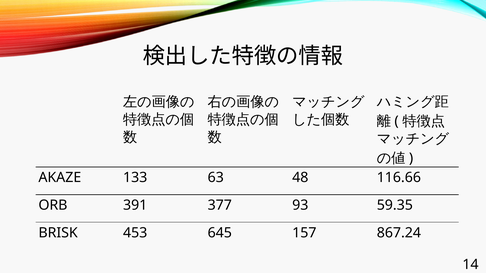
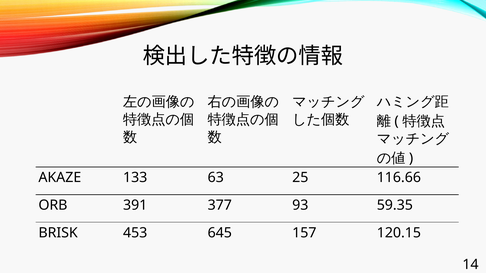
48: 48 -> 25 (300, 178)
867.24: 867.24 -> 120.15 (399, 233)
